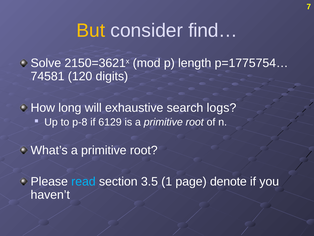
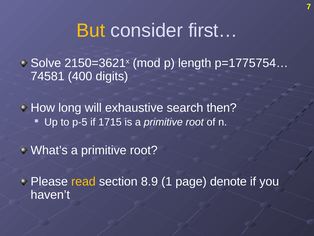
find…: find… -> first… (213, 30)
120: 120 -> 400 (80, 76)
logs: logs -> then (222, 108)
p-8: p-8 -> p-5 (80, 122)
6129: 6129 -> 1715 (110, 122)
read colour: light blue -> yellow (83, 181)
3.5: 3.5 -> 8.9 (149, 181)
